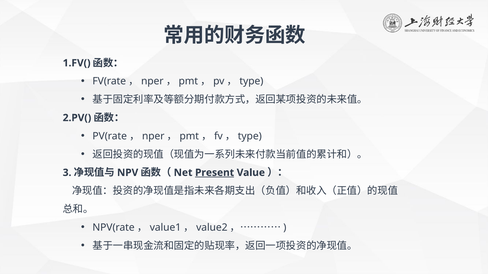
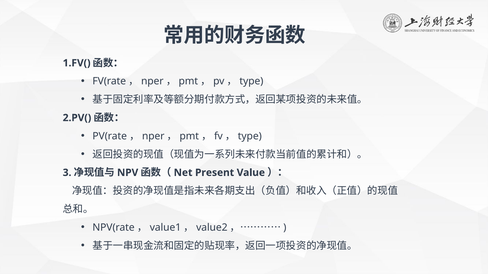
Present underline: present -> none (215, 173)
